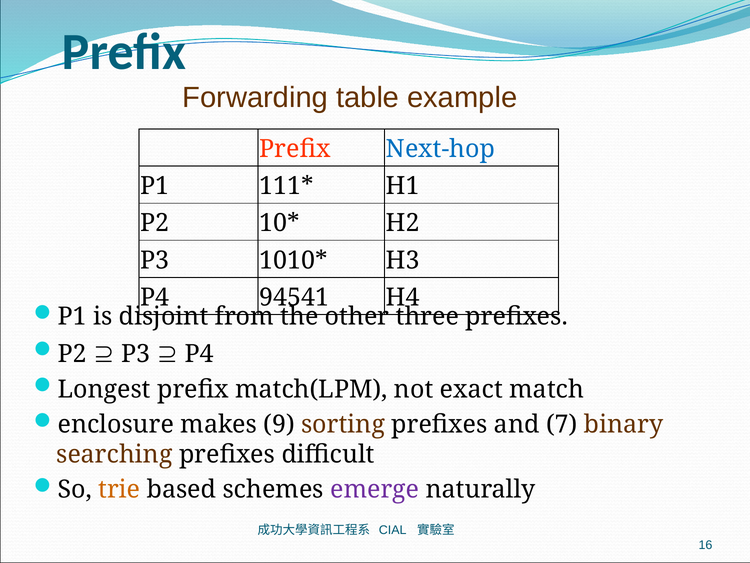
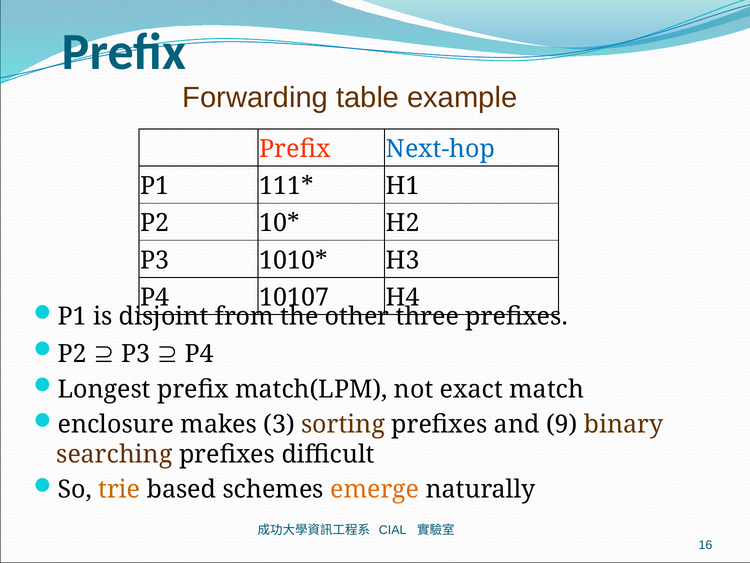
94541: 94541 -> 10107 (294, 297)
9: 9 -> 3 (279, 424)
7: 7 -> 9 (562, 424)
emerge colour: purple -> orange (375, 489)
